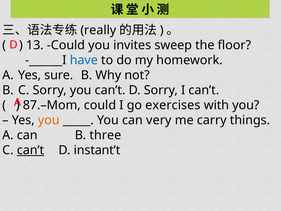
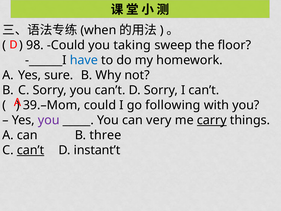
really: really -> when (98, 30)
13: 13 -> 98 (35, 45)
invites: invites -> taking (132, 45)
87.–Mom: 87.–Mom -> 39.–Mom (52, 105)
exercises: exercises -> following (173, 105)
you colour: orange -> purple (49, 120)
carry underline: none -> present (212, 120)
